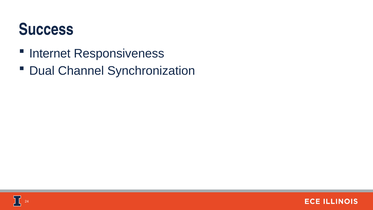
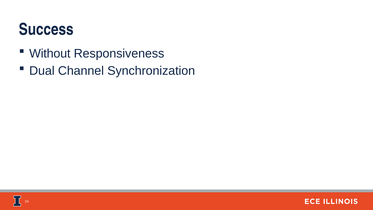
Internet: Internet -> Without (50, 54)
